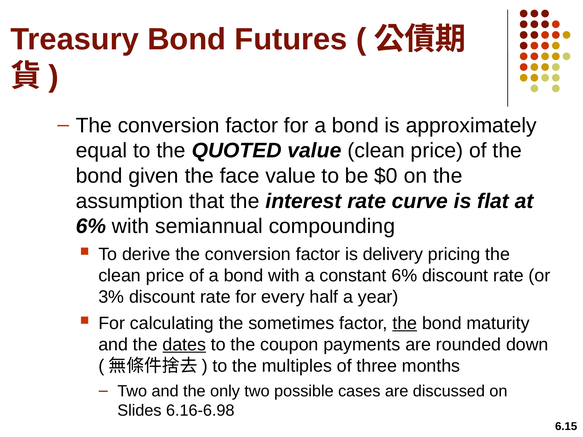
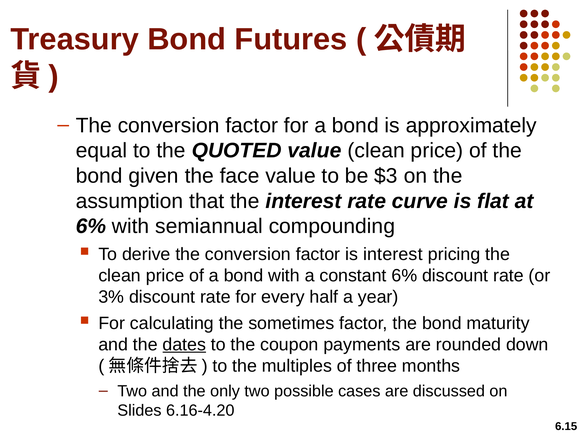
$0: $0 -> $3 (386, 176)
is delivery: delivery -> interest (393, 254)
the underline: present -> none (405, 323)
6.16-6.98: 6.16-6.98 -> 6.16-4.20 (200, 411)
